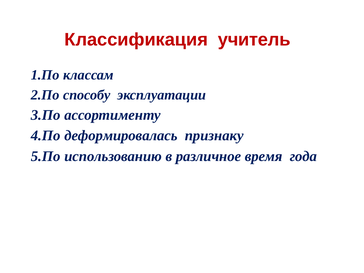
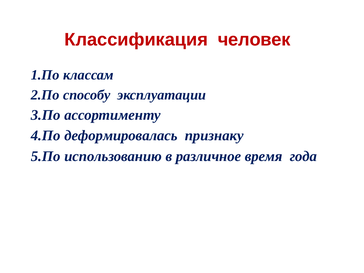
учитель: учитель -> человек (254, 40)
